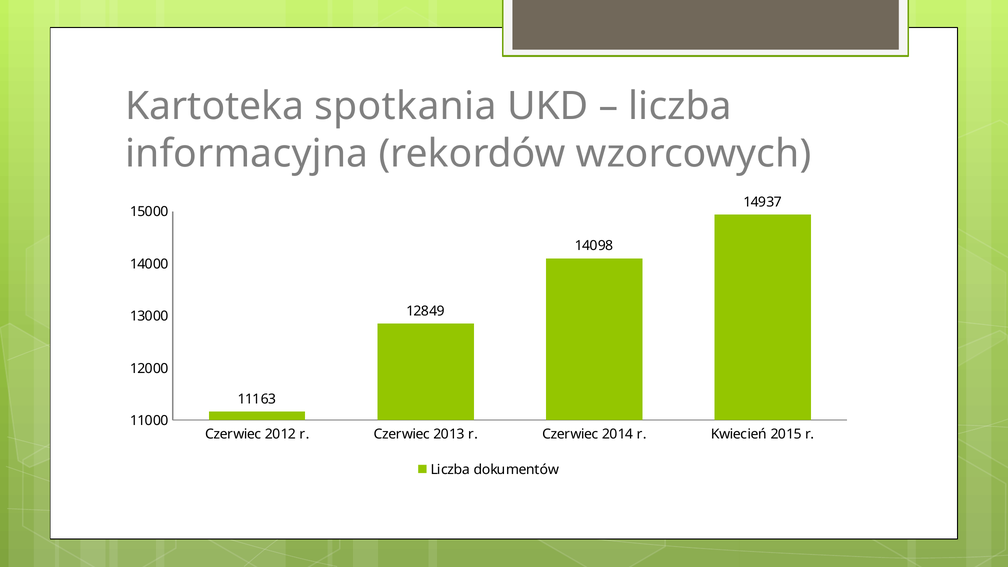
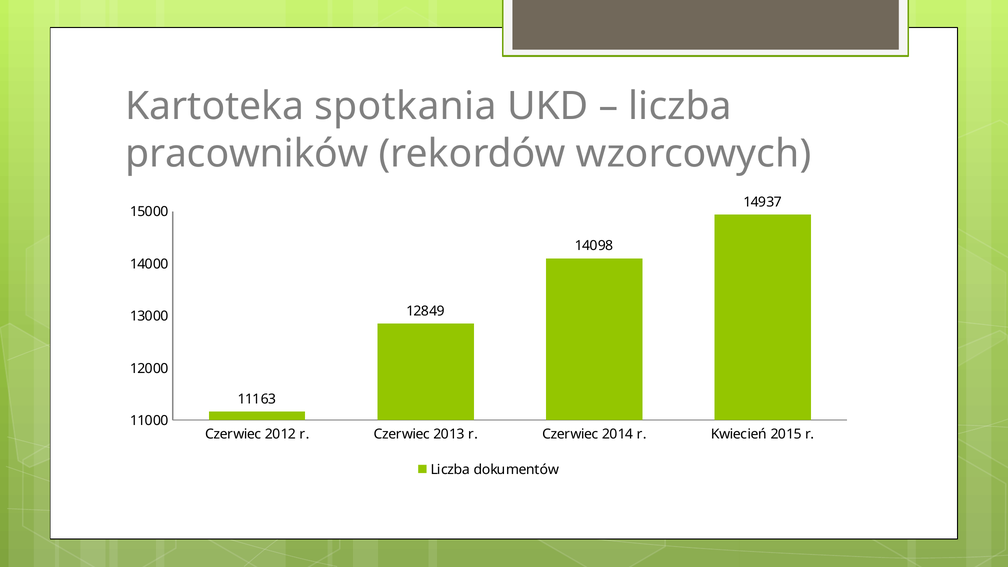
informacyjna: informacyjna -> pracowników (247, 154)
